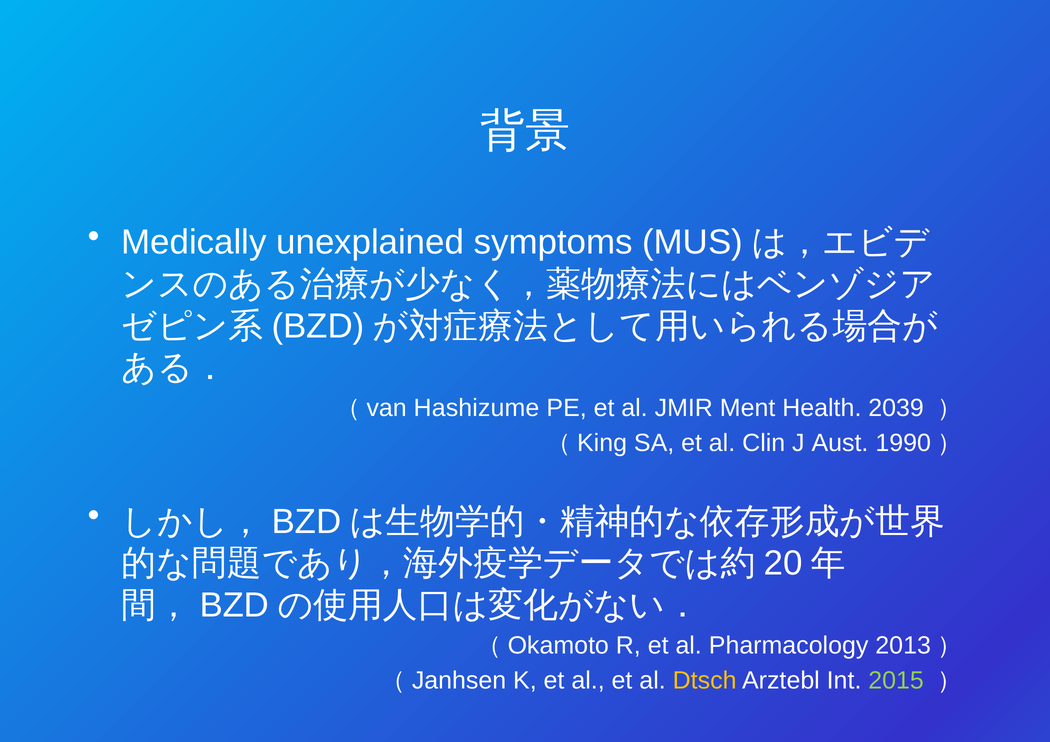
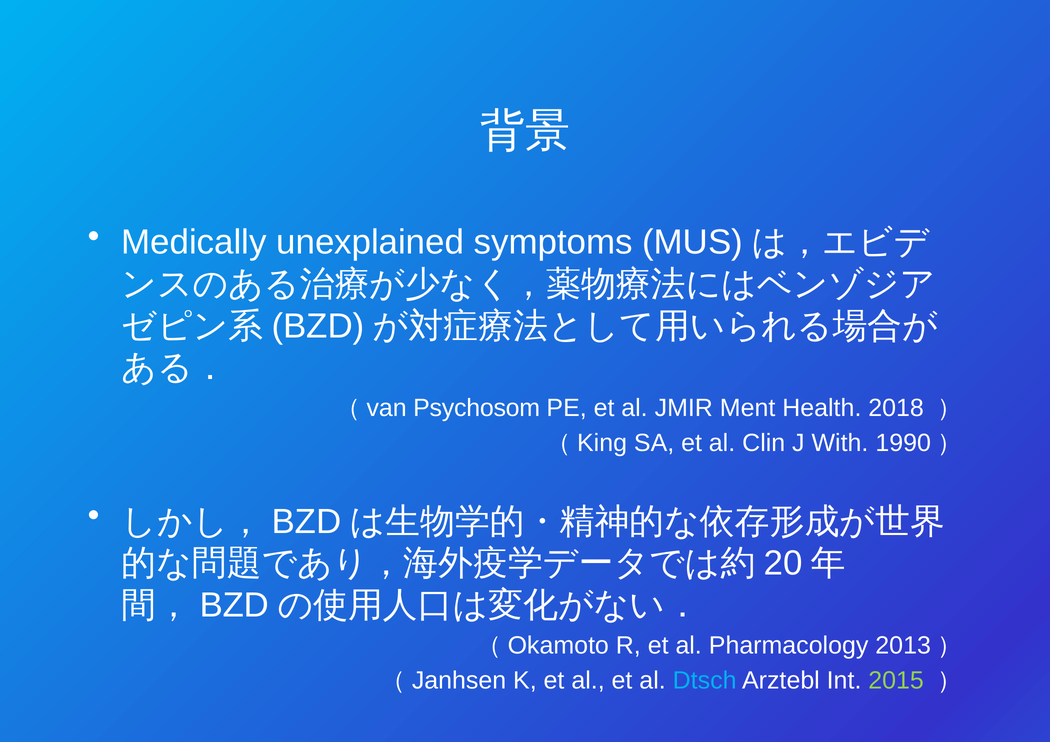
Hashizume: Hashizume -> Psychosom (477, 408)
2039: 2039 -> 2018 (896, 408)
Aust: Aust -> With (840, 443)
Dtsch colour: yellow -> light blue (705, 681)
